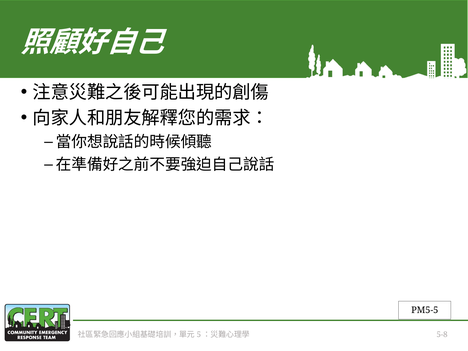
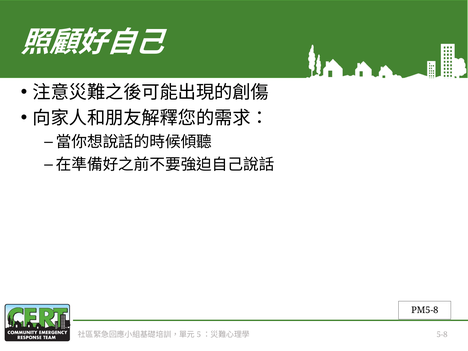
PM5-5: PM5-5 -> PM5-8 (425, 310)
